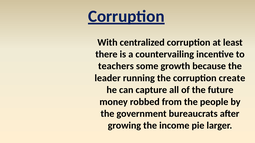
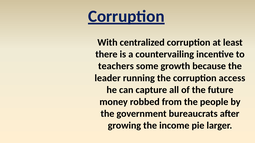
create: create -> access (232, 78)
